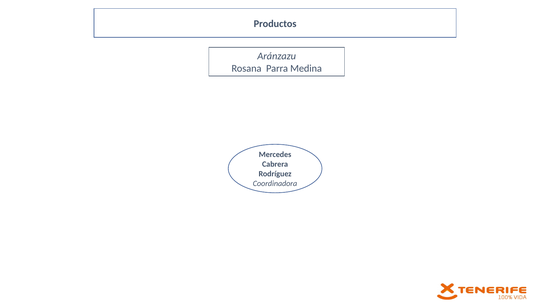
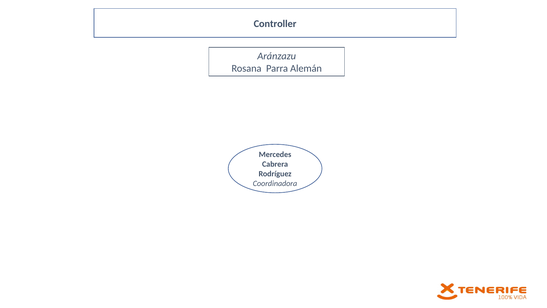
Productos: Productos -> Controller (275, 24)
Medina: Medina -> Alemán (306, 68)
